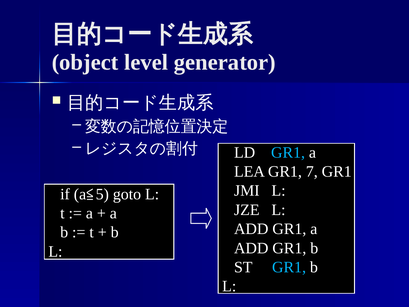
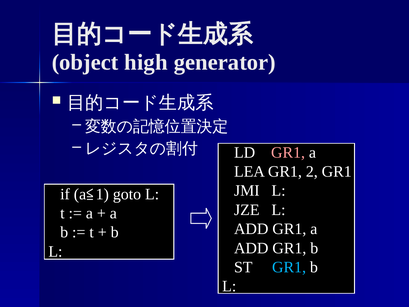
level: level -> high (146, 62)
GR1 colour: light blue -> pink (288, 152)
7: 7 -> 2 (312, 171)
5: 5 -> 1 (102, 194)
